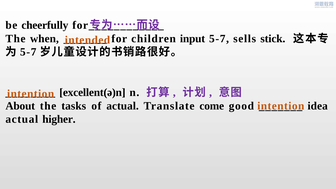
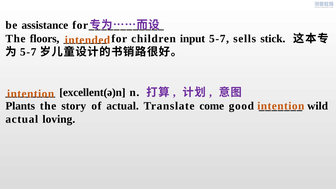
cheerfully: cheerfully -> assistance (45, 25)
when: when -> floors (45, 39)
About: About -> Plants (20, 106)
tasks: tasks -> story (74, 106)
idea: idea -> wild (318, 106)
higher: higher -> loving (59, 119)
